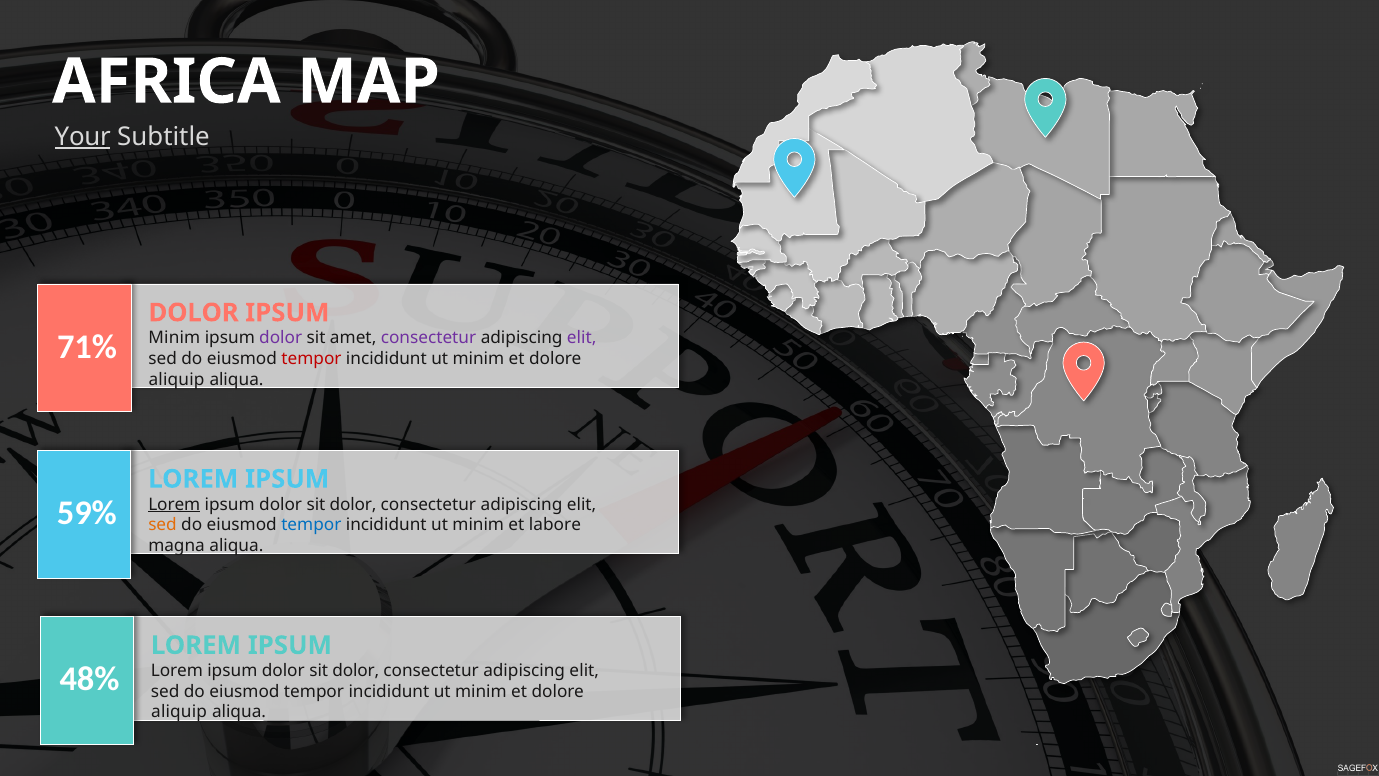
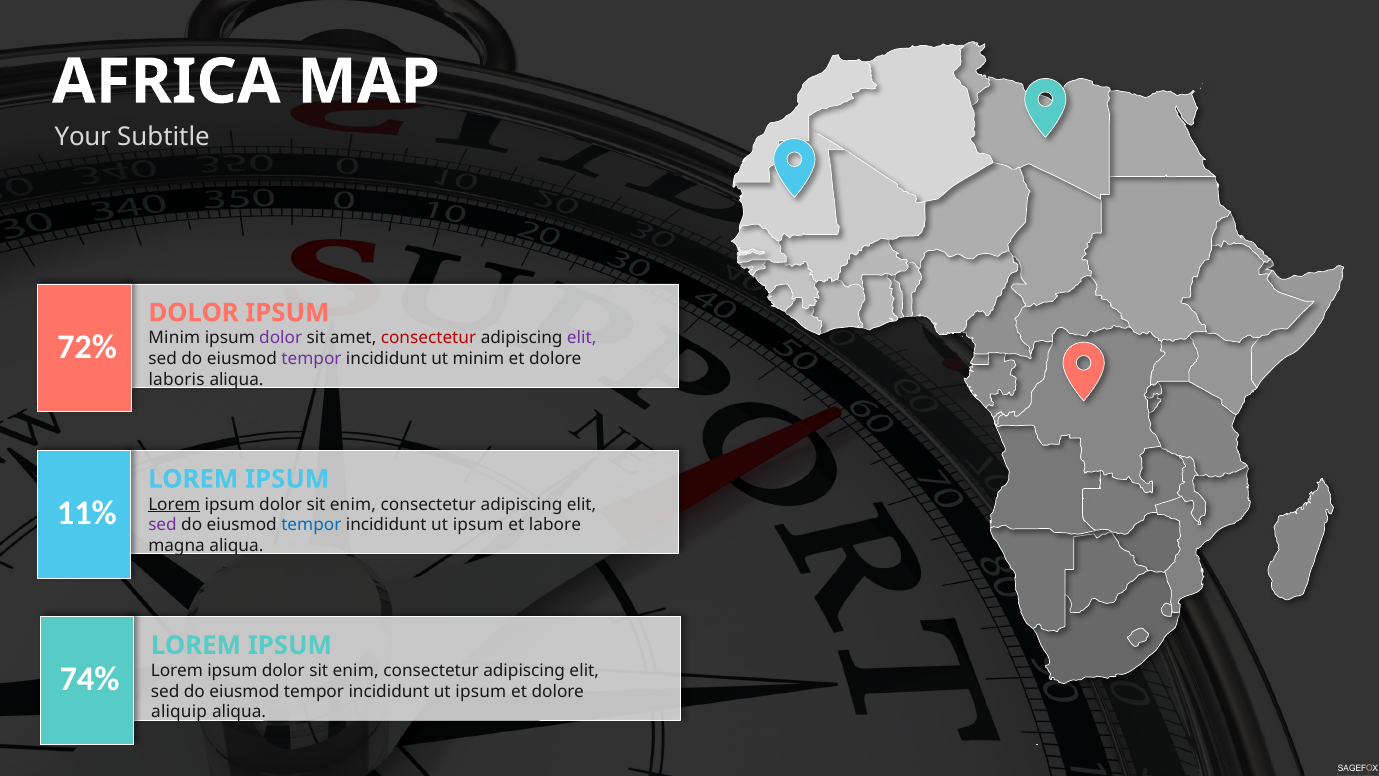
Your underline: present -> none (83, 137)
71%: 71% -> 72% (87, 347)
consectetur colour: purple -> red (428, 338)
tempor colour: red -> purple (312, 359)
aliquip: aliquip -> laboris (177, 379)
59%: 59% -> 11% (87, 513)
dolor: dolor -> enim (353, 504)
sed colour: orange -> purple (163, 525)
minim: minim -> ipsum (478, 525)
48%: 48% -> 74% (90, 679)
dolor: dolor -> enim (356, 670)
minim: minim -> ipsum (481, 691)
